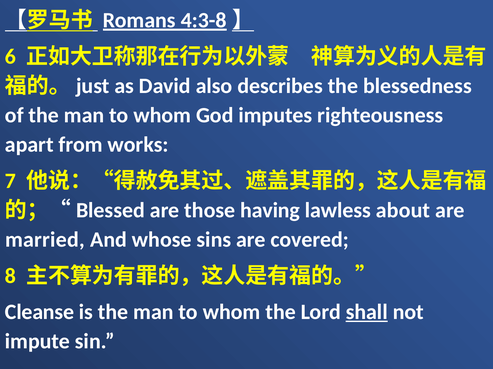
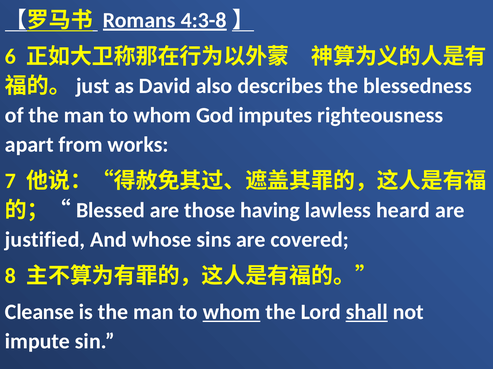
about: about -> heard (403, 211)
married: married -> justified (45, 240)
whom underline: none -> present (232, 313)
